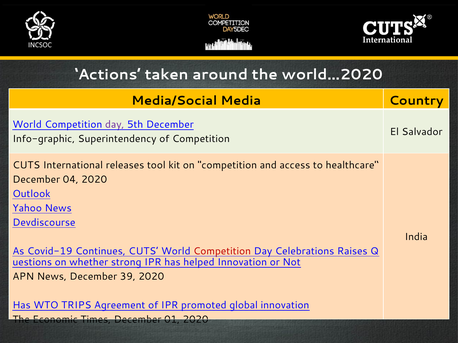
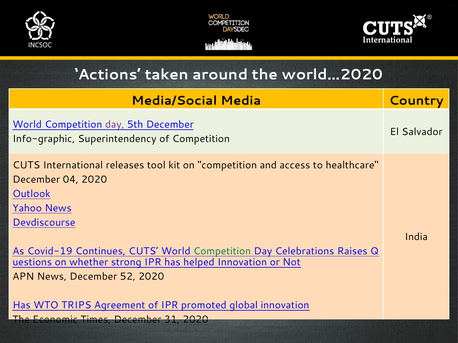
Competition colour: red -> green (222, 251)
39: 39 -> 52 (128, 277)
01: 01 -> 31 (172, 320)
